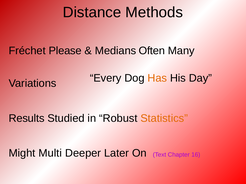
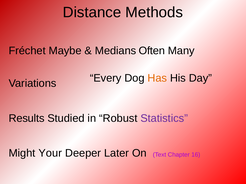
Please: Please -> Maybe (65, 51)
Statistics colour: orange -> purple (164, 119)
Multi: Multi -> Your (50, 154)
